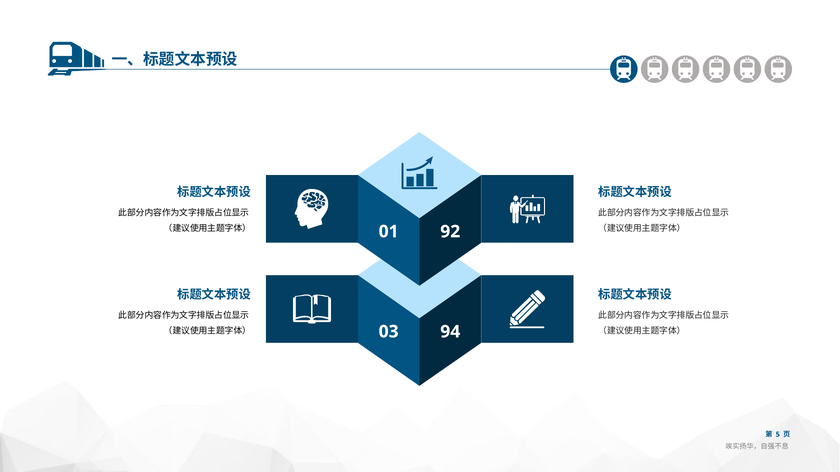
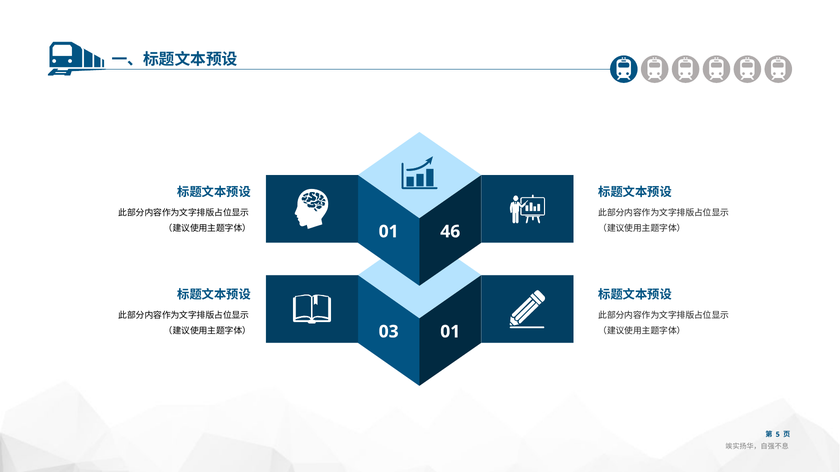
92: 92 -> 46 (450, 232)
03 94: 94 -> 01 (450, 332)
